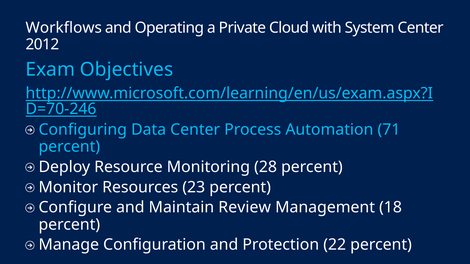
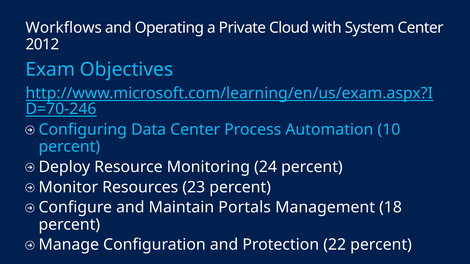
71: 71 -> 10 (389, 130)
28: 28 -> 24 (266, 167)
Review: Review -> Portals (245, 208)
